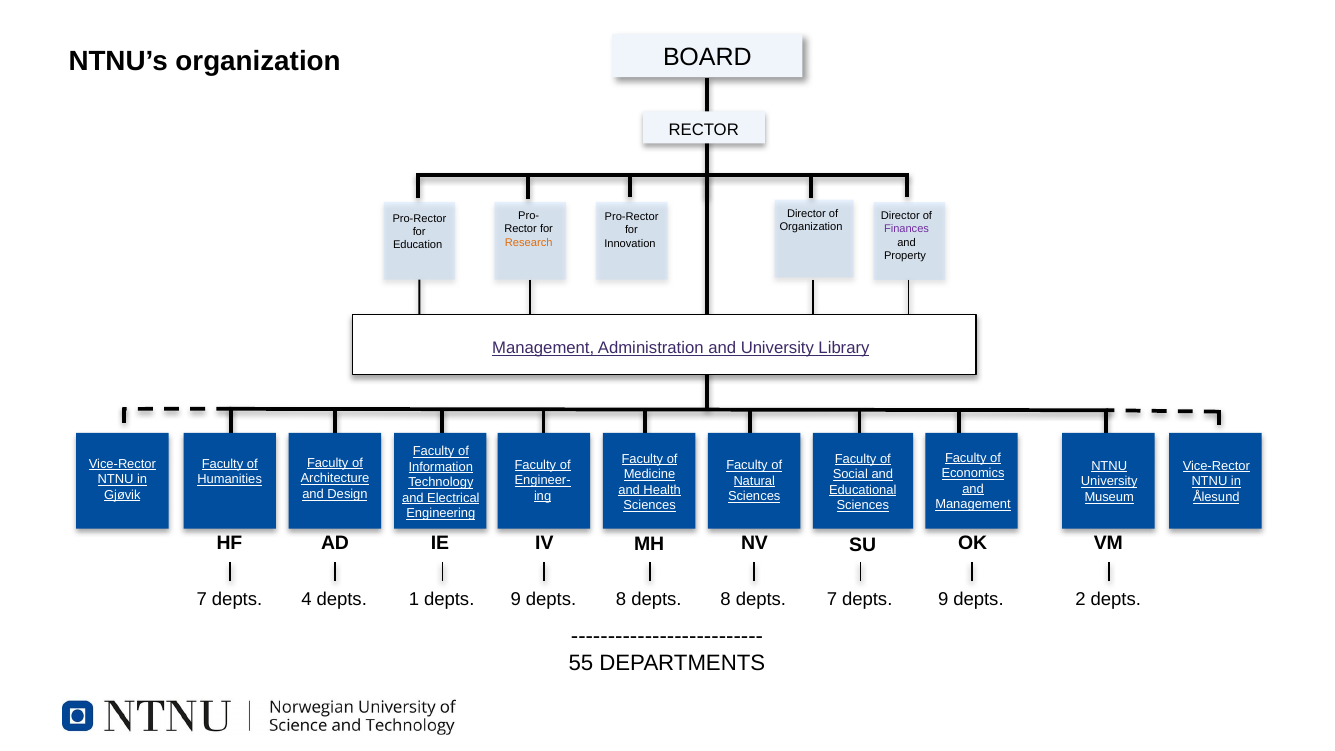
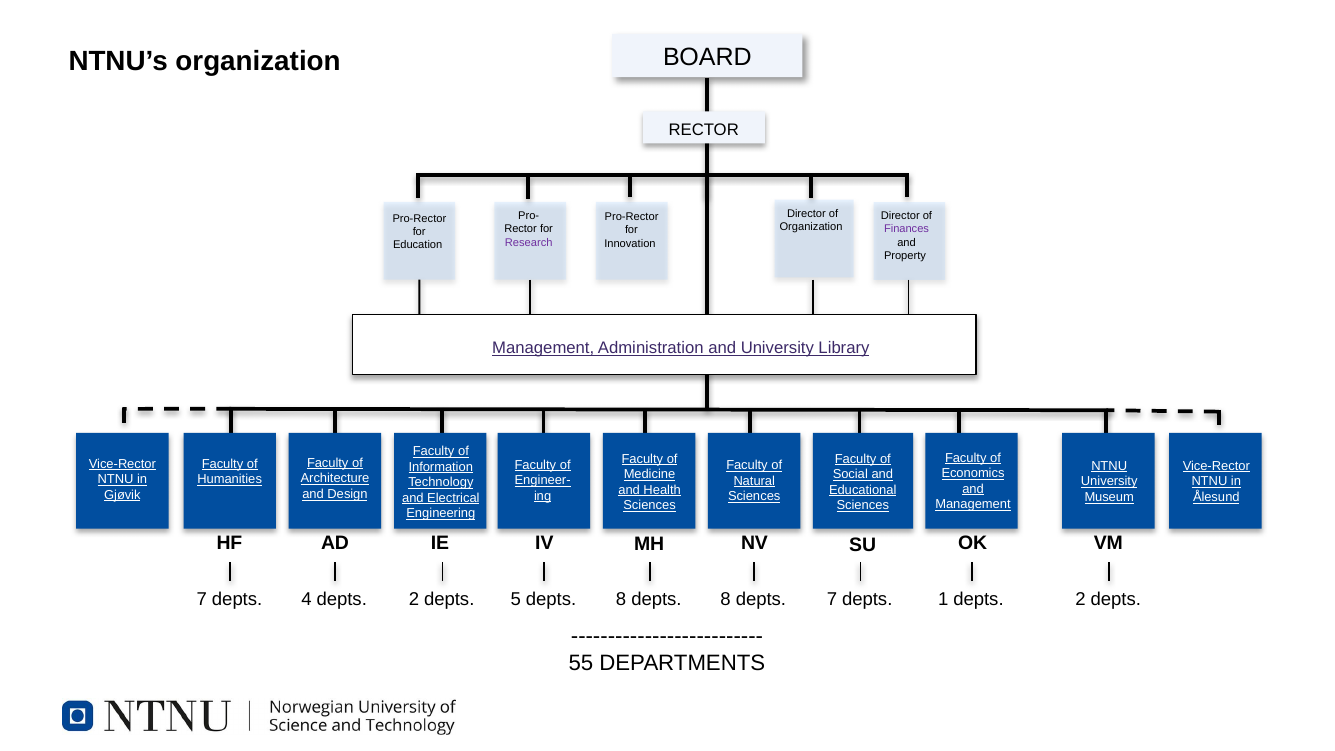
Research colour: orange -> purple (529, 243)
4 depts 1: 1 -> 2 (414, 599)
9: 9 -> 5 (516, 599)
7 depts 9: 9 -> 1 (943, 599)
